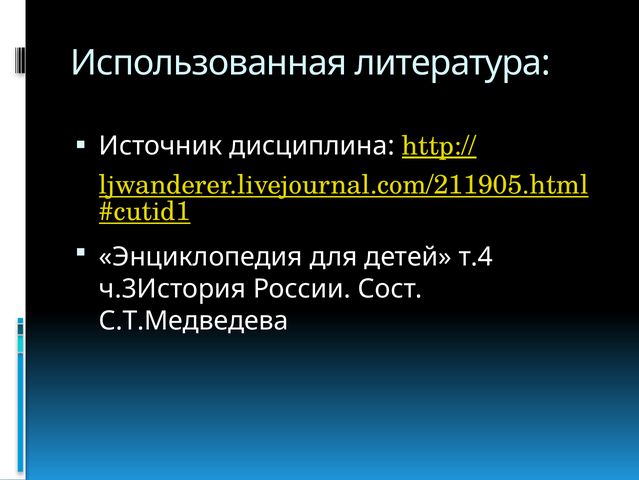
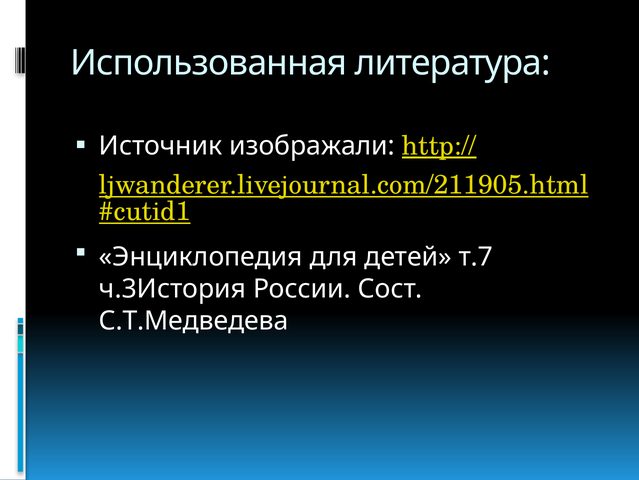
дисциплина: дисциплина -> изображали (312, 146)
т.4: т.4 -> т.7 (476, 257)
